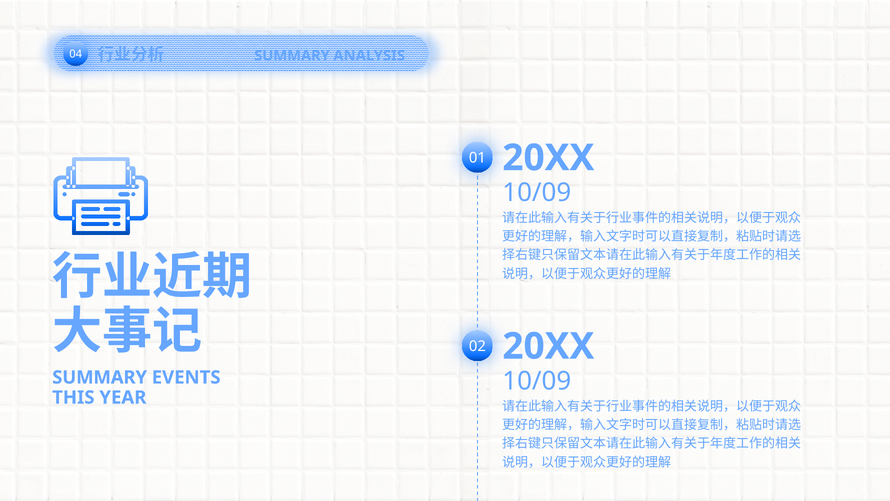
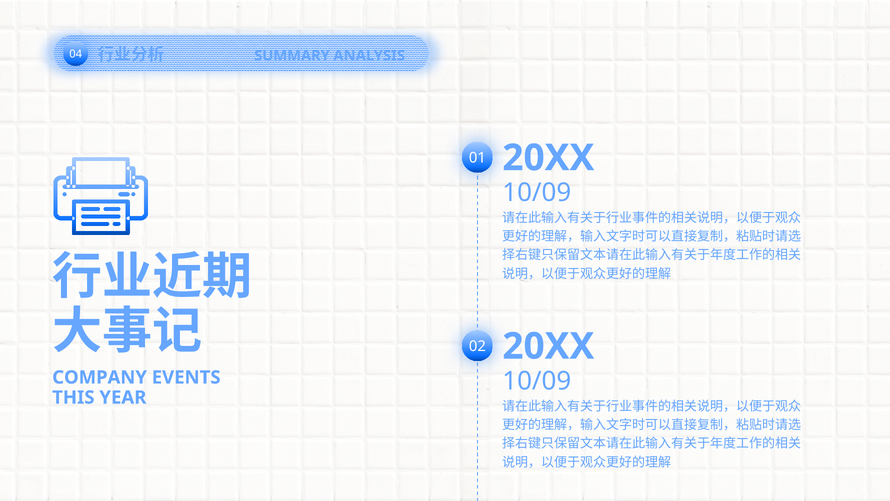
SUMMARY: SUMMARY -> COMPANY (100, 377)
